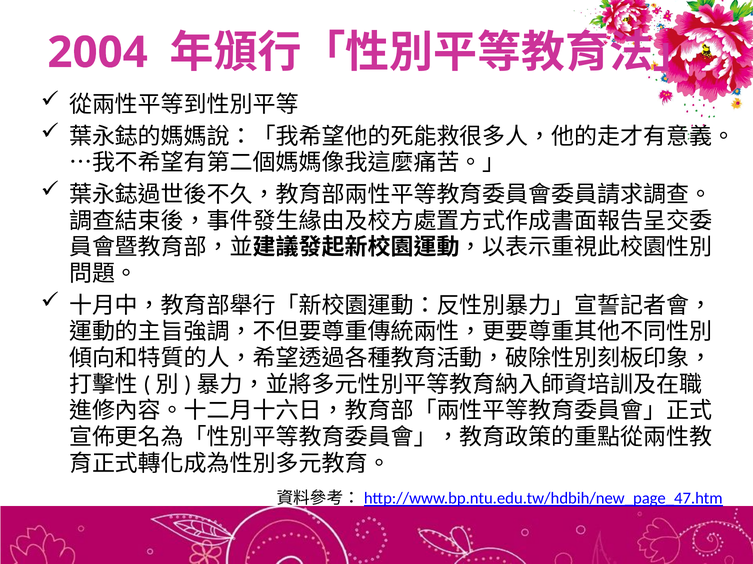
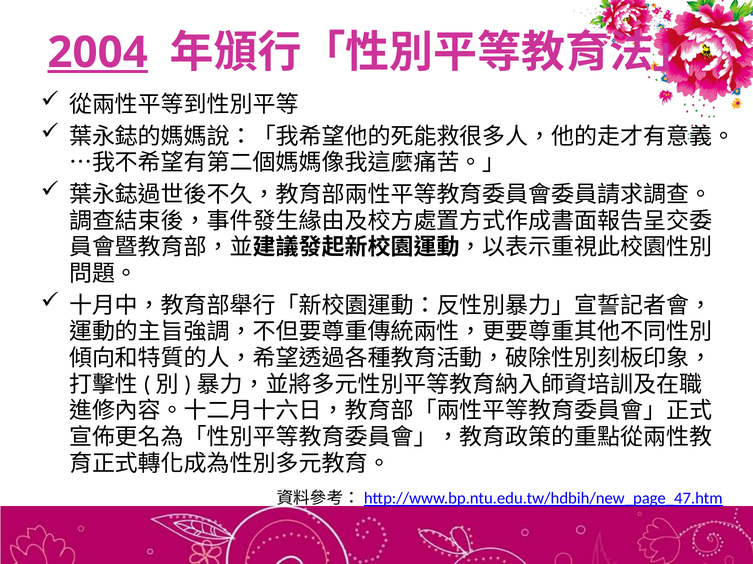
2004 underline: none -> present (98, 53)
